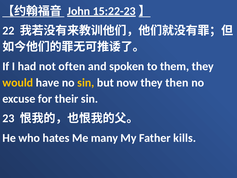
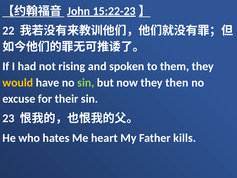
often: often -> rising (72, 66)
sin colour: yellow -> light green (86, 83)
many: many -> heart (104, 138)
